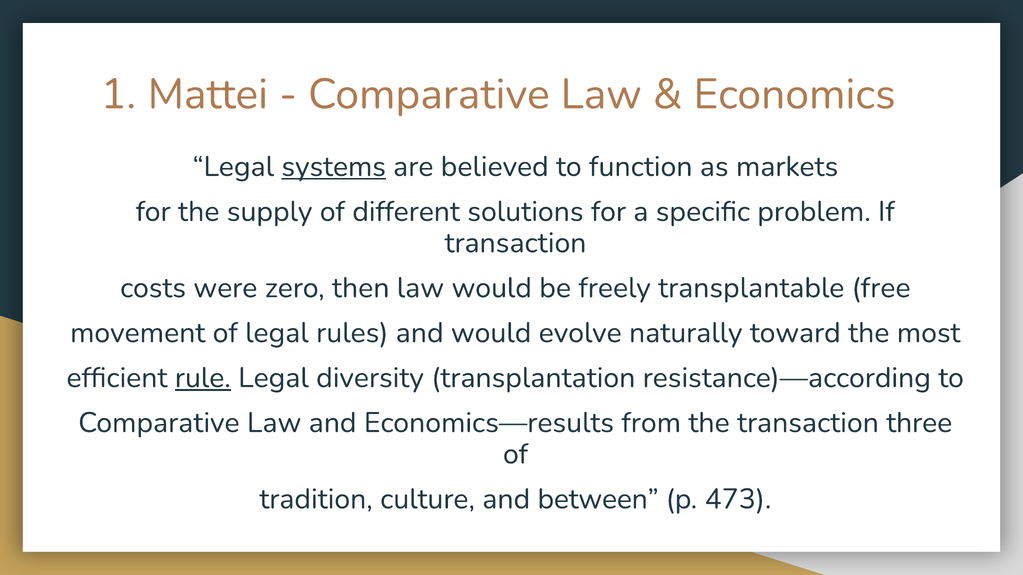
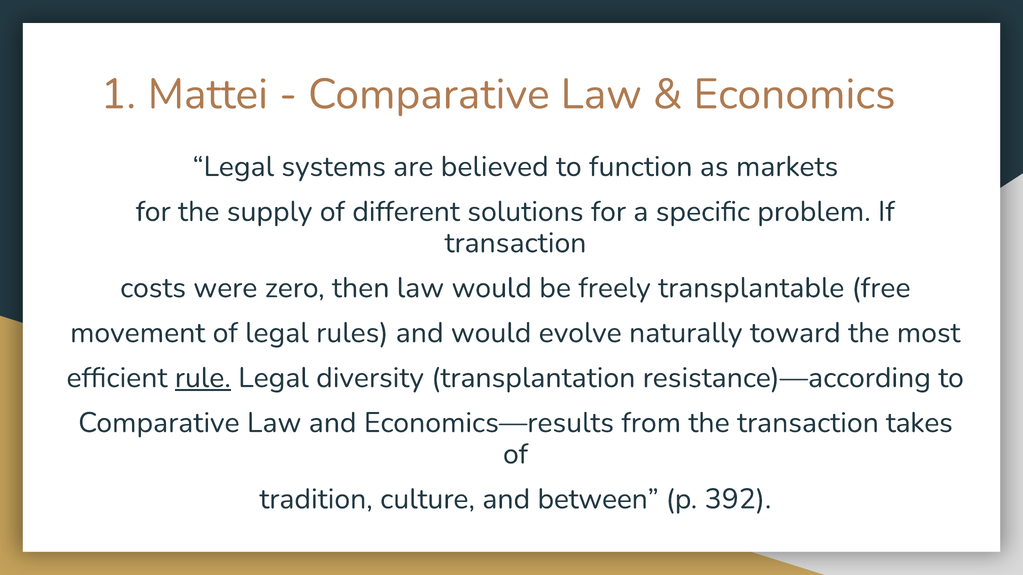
systems underline: present -> none (334, 167)
three: three -> takes (919, 423)
473: 473 -> 392 (738, 499)
